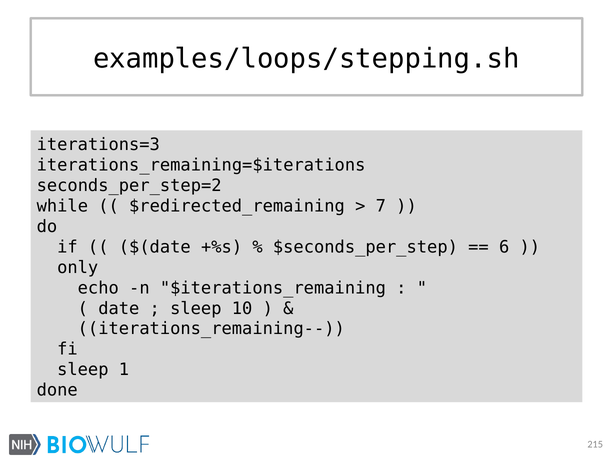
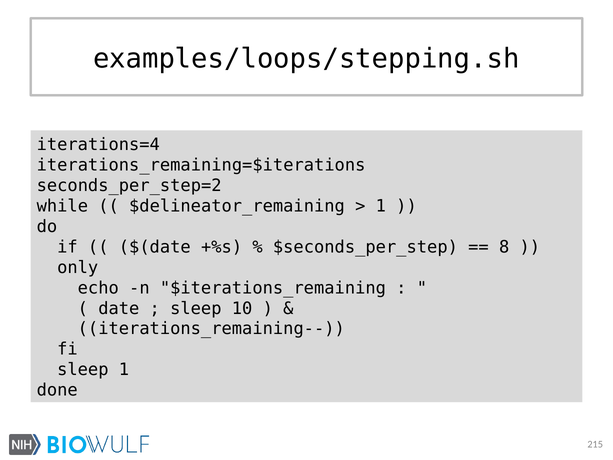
iterations=3: iterations=3 -> iterations=4 (98, 145)
$redirected_remaining: $redirected_remaining -> $delineator_remaining (237, 206)
7: 7 -> 1 (381, 206)
6: 6 -> 8 (504, 247)
